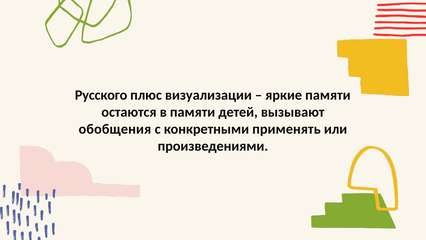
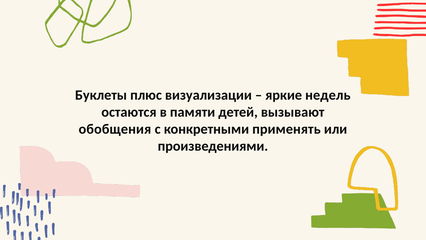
Русского: Русского -> Буклеты (101, 95)
яркие памяти: памяти -> недель (328, 95)
